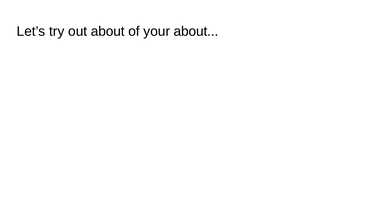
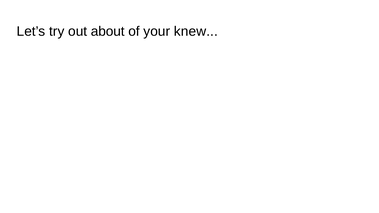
your about: about -> knew (196, 31)
